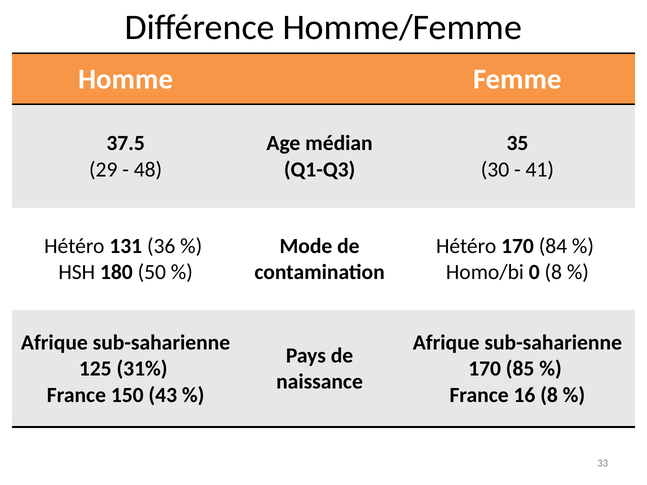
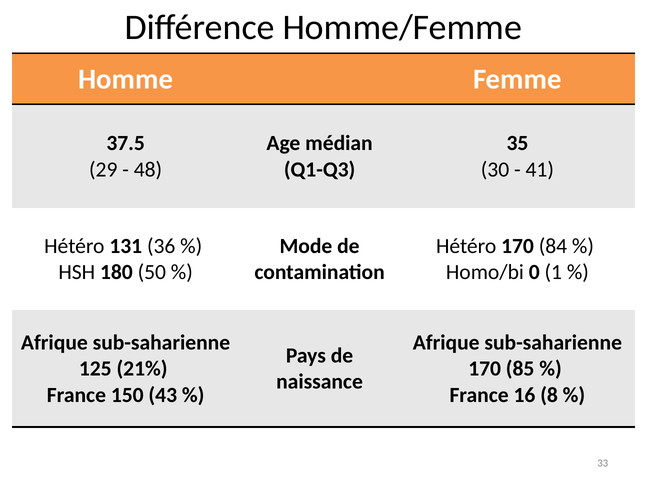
0 8: 8 -> 1 (553, 272)
31%: 31% -> 21% (142, 369)
